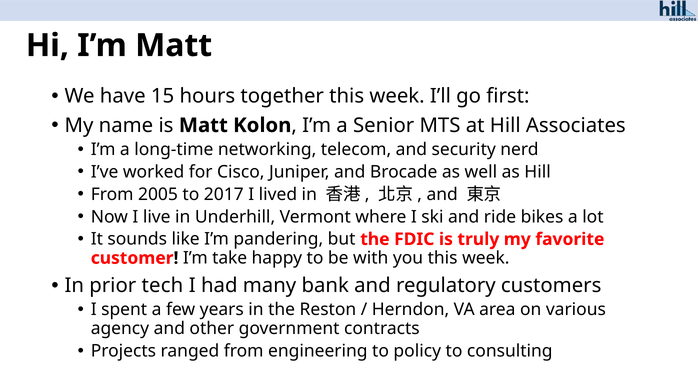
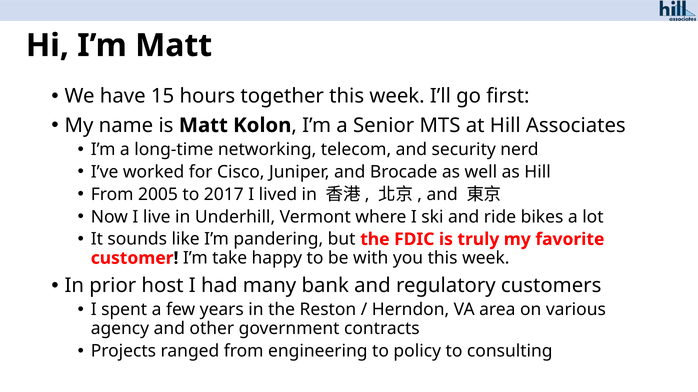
tech: tech -> host (163, 286)
